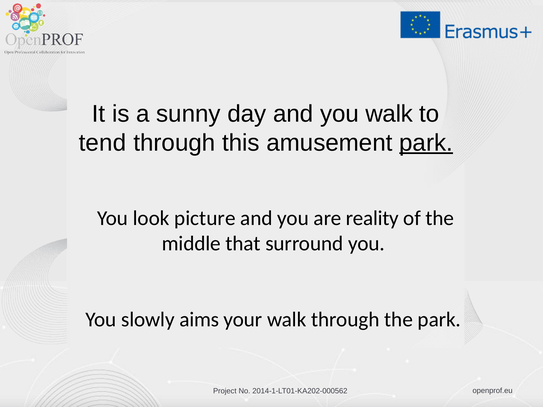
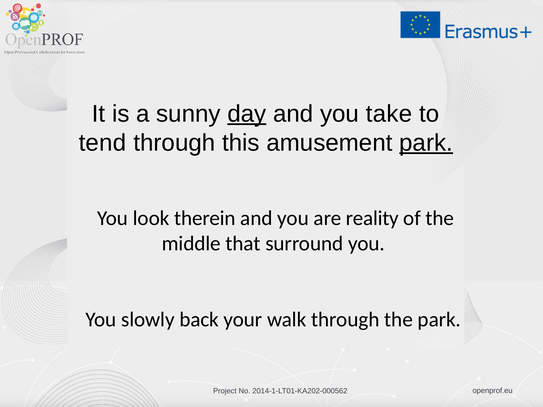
day underline: none -> present (247, 114)
you walk: walk -> take (389, 114)
picture: picture -> therein (205, 218)
aims: aims -> back (199, 320)
